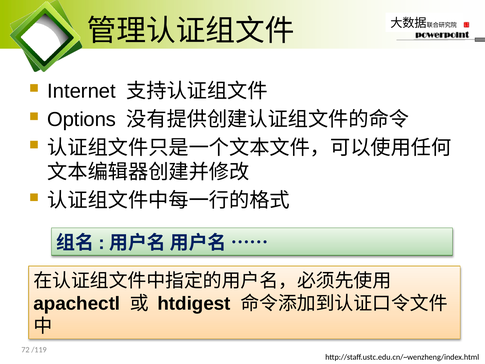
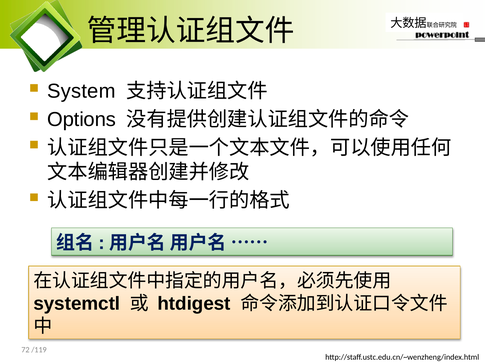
Internet: Internet -> System (81, 91)
apachectl: apachectl -> systemctl (77, 304)
